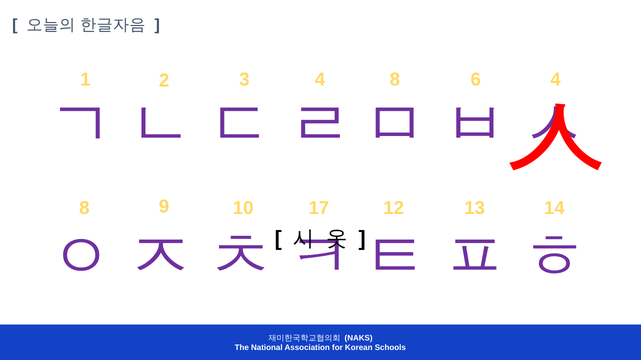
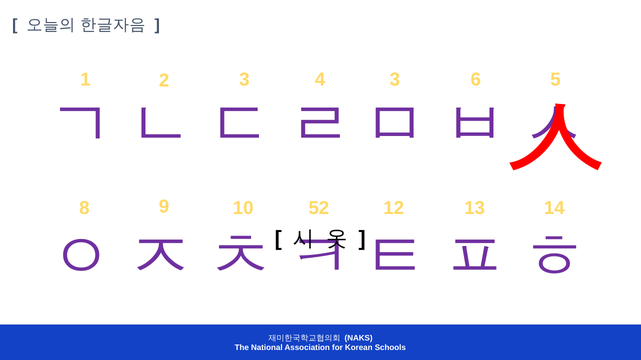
3 4 8: 8 -> 3 (395, 80)
6 4: 4 -> 5 (556, 80)
17: 17 -> 52 (319, 208)
